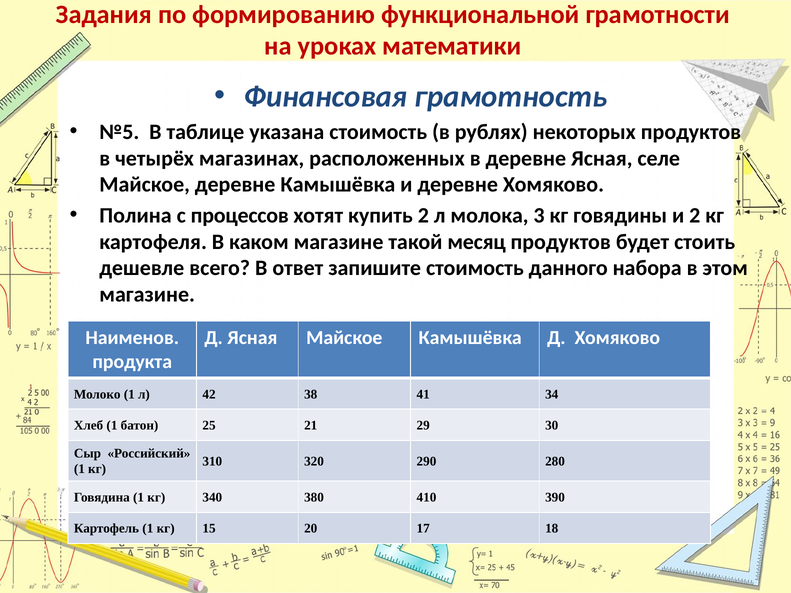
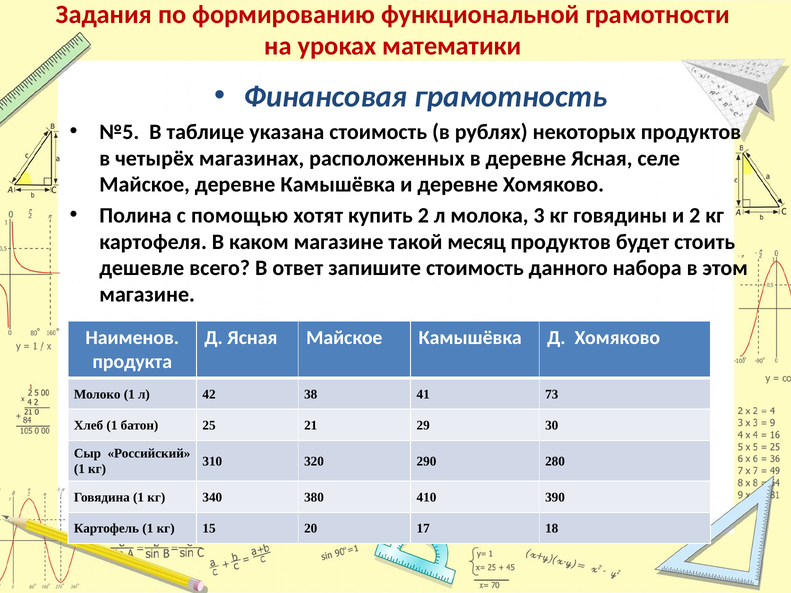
процессов: процессов -> помощью (240, 216)
34: 34 -> 73 (552, 394)
